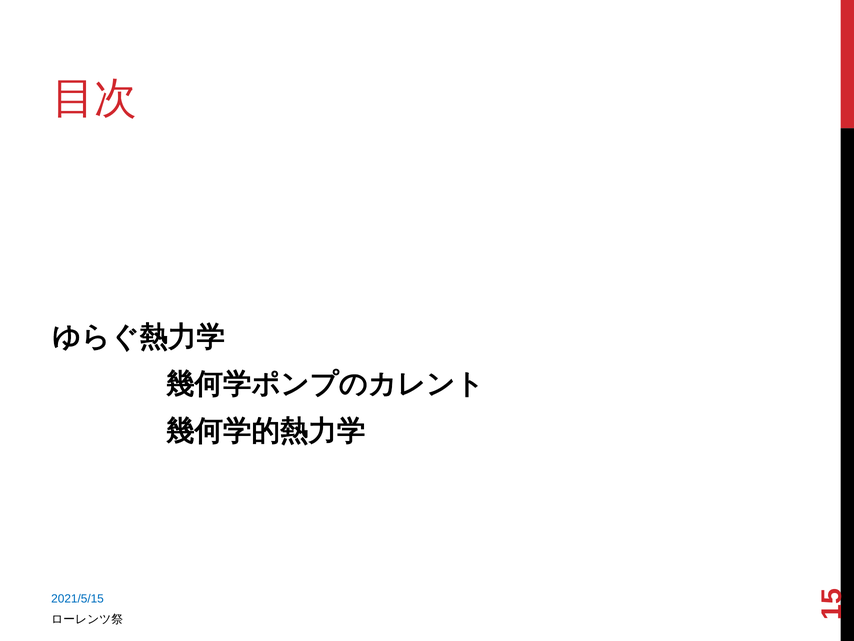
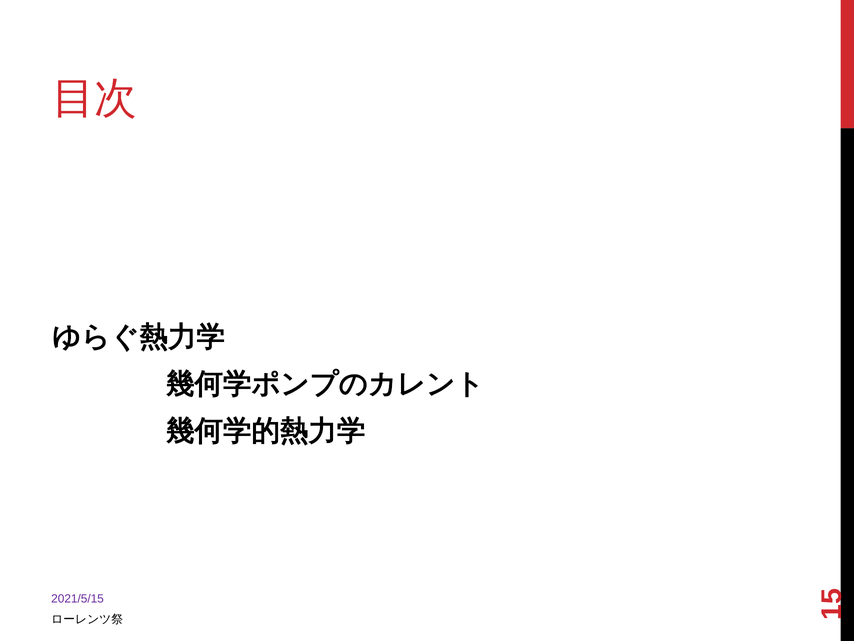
2021/5/15 colour: blue -> purple (78, 599)
